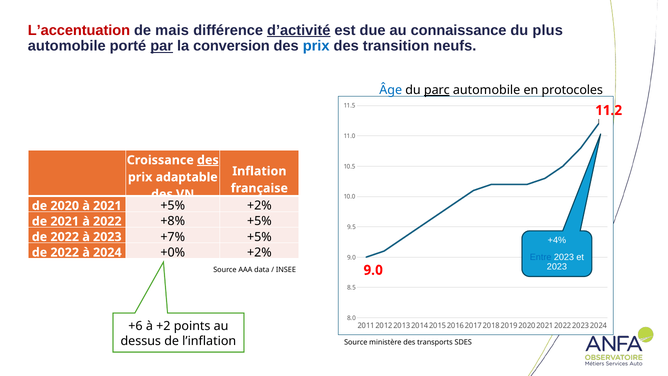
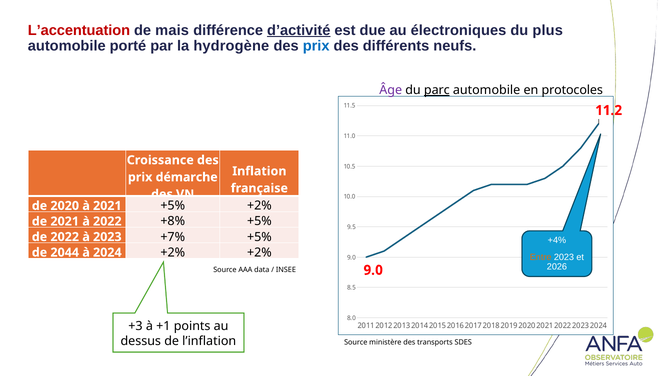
connaissance: connaissance -> électroniques (459, 30)
par underline: present -> none (162, 46)
conversion: conversion -> hydrogène (231, 46)
transition: transition -> différents (396, 46)
Âge colour: blue -> purple (391, 90)
des underline: present -> none (208, 160)
adaptable: adaptable -> démarche (187, 177)
2022: 2022 -> 2044 (65, 252)
2024 +0%: +0% -> +2% (173, 252)
Entre colour: blue -> orange (541, 257)
2023: 2023 -> 2026 (557, 267)
+6: +6 -> +3 (136, 326)
+2: +2 -> +1 (163, 326)
